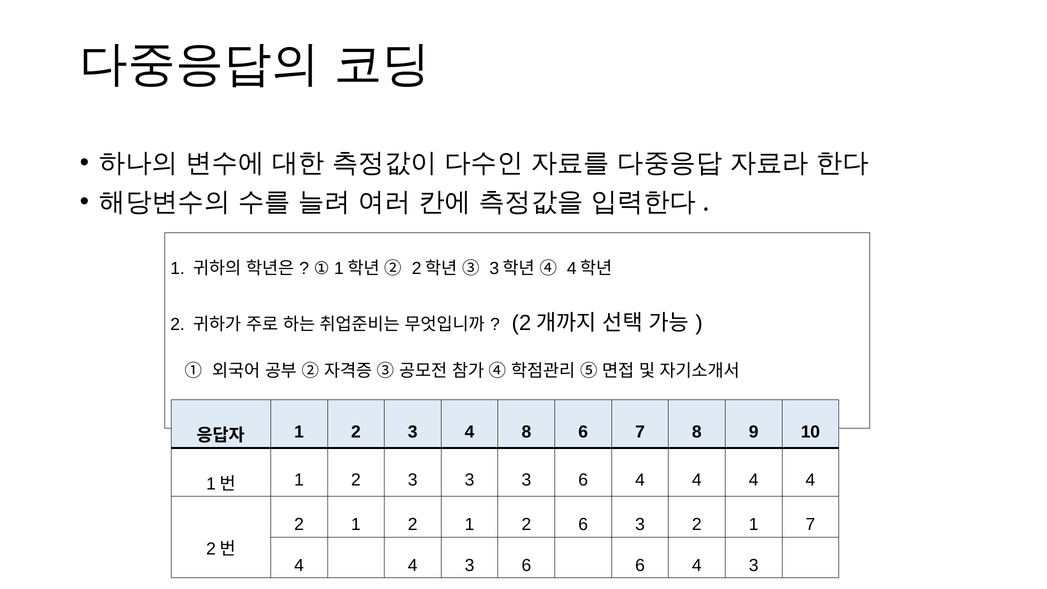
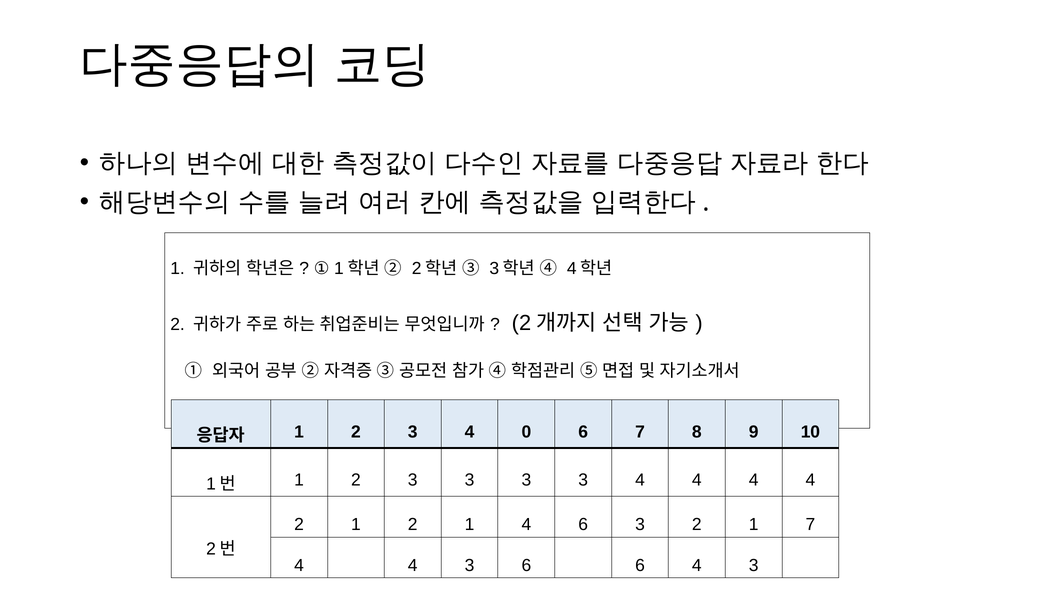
4 8: 8 -> 0 (526, 432)
3 3 3 6: 6 -> 3 (583, 480)
1 2 1 2: 2 -> 4 (526, 525)
